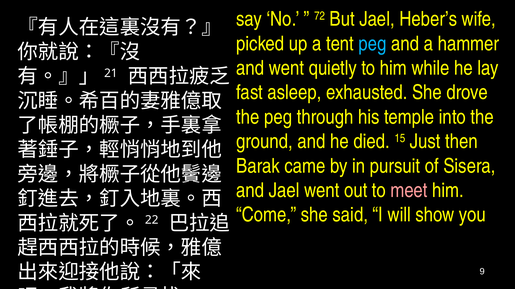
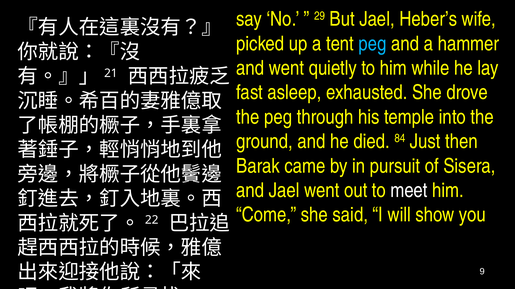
72: 72 -> 29 (320, 16)
15: 15 -> 84 (400, 139)
meet colour: pink -> white (409, 191)
